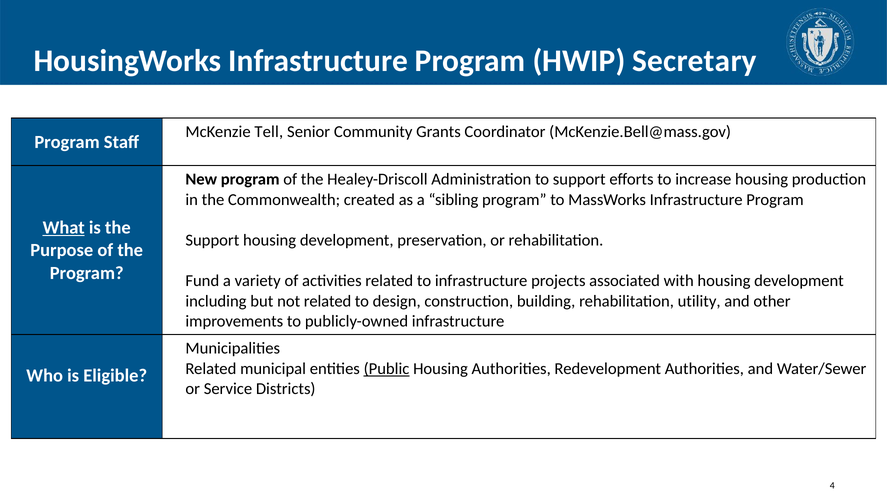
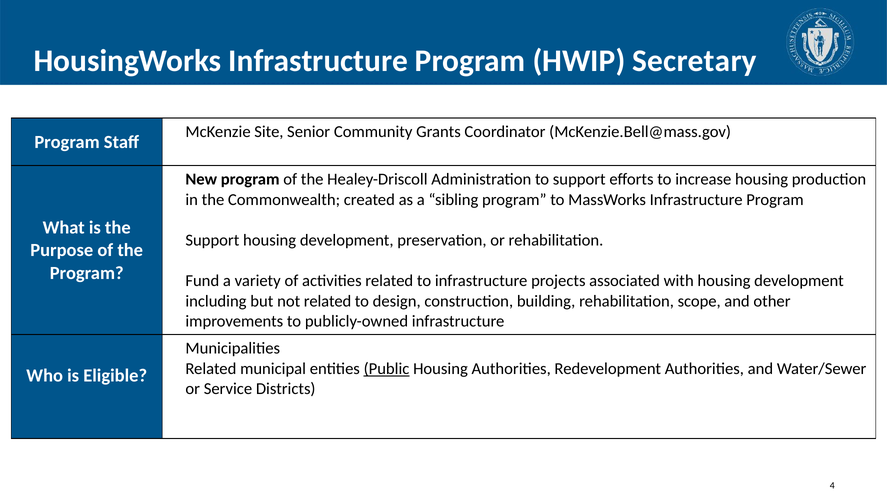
Tell: Tell -> Site (269, 132)
What underline: present -> none (64, 228)
utility: utility -> scope (699, 301)
